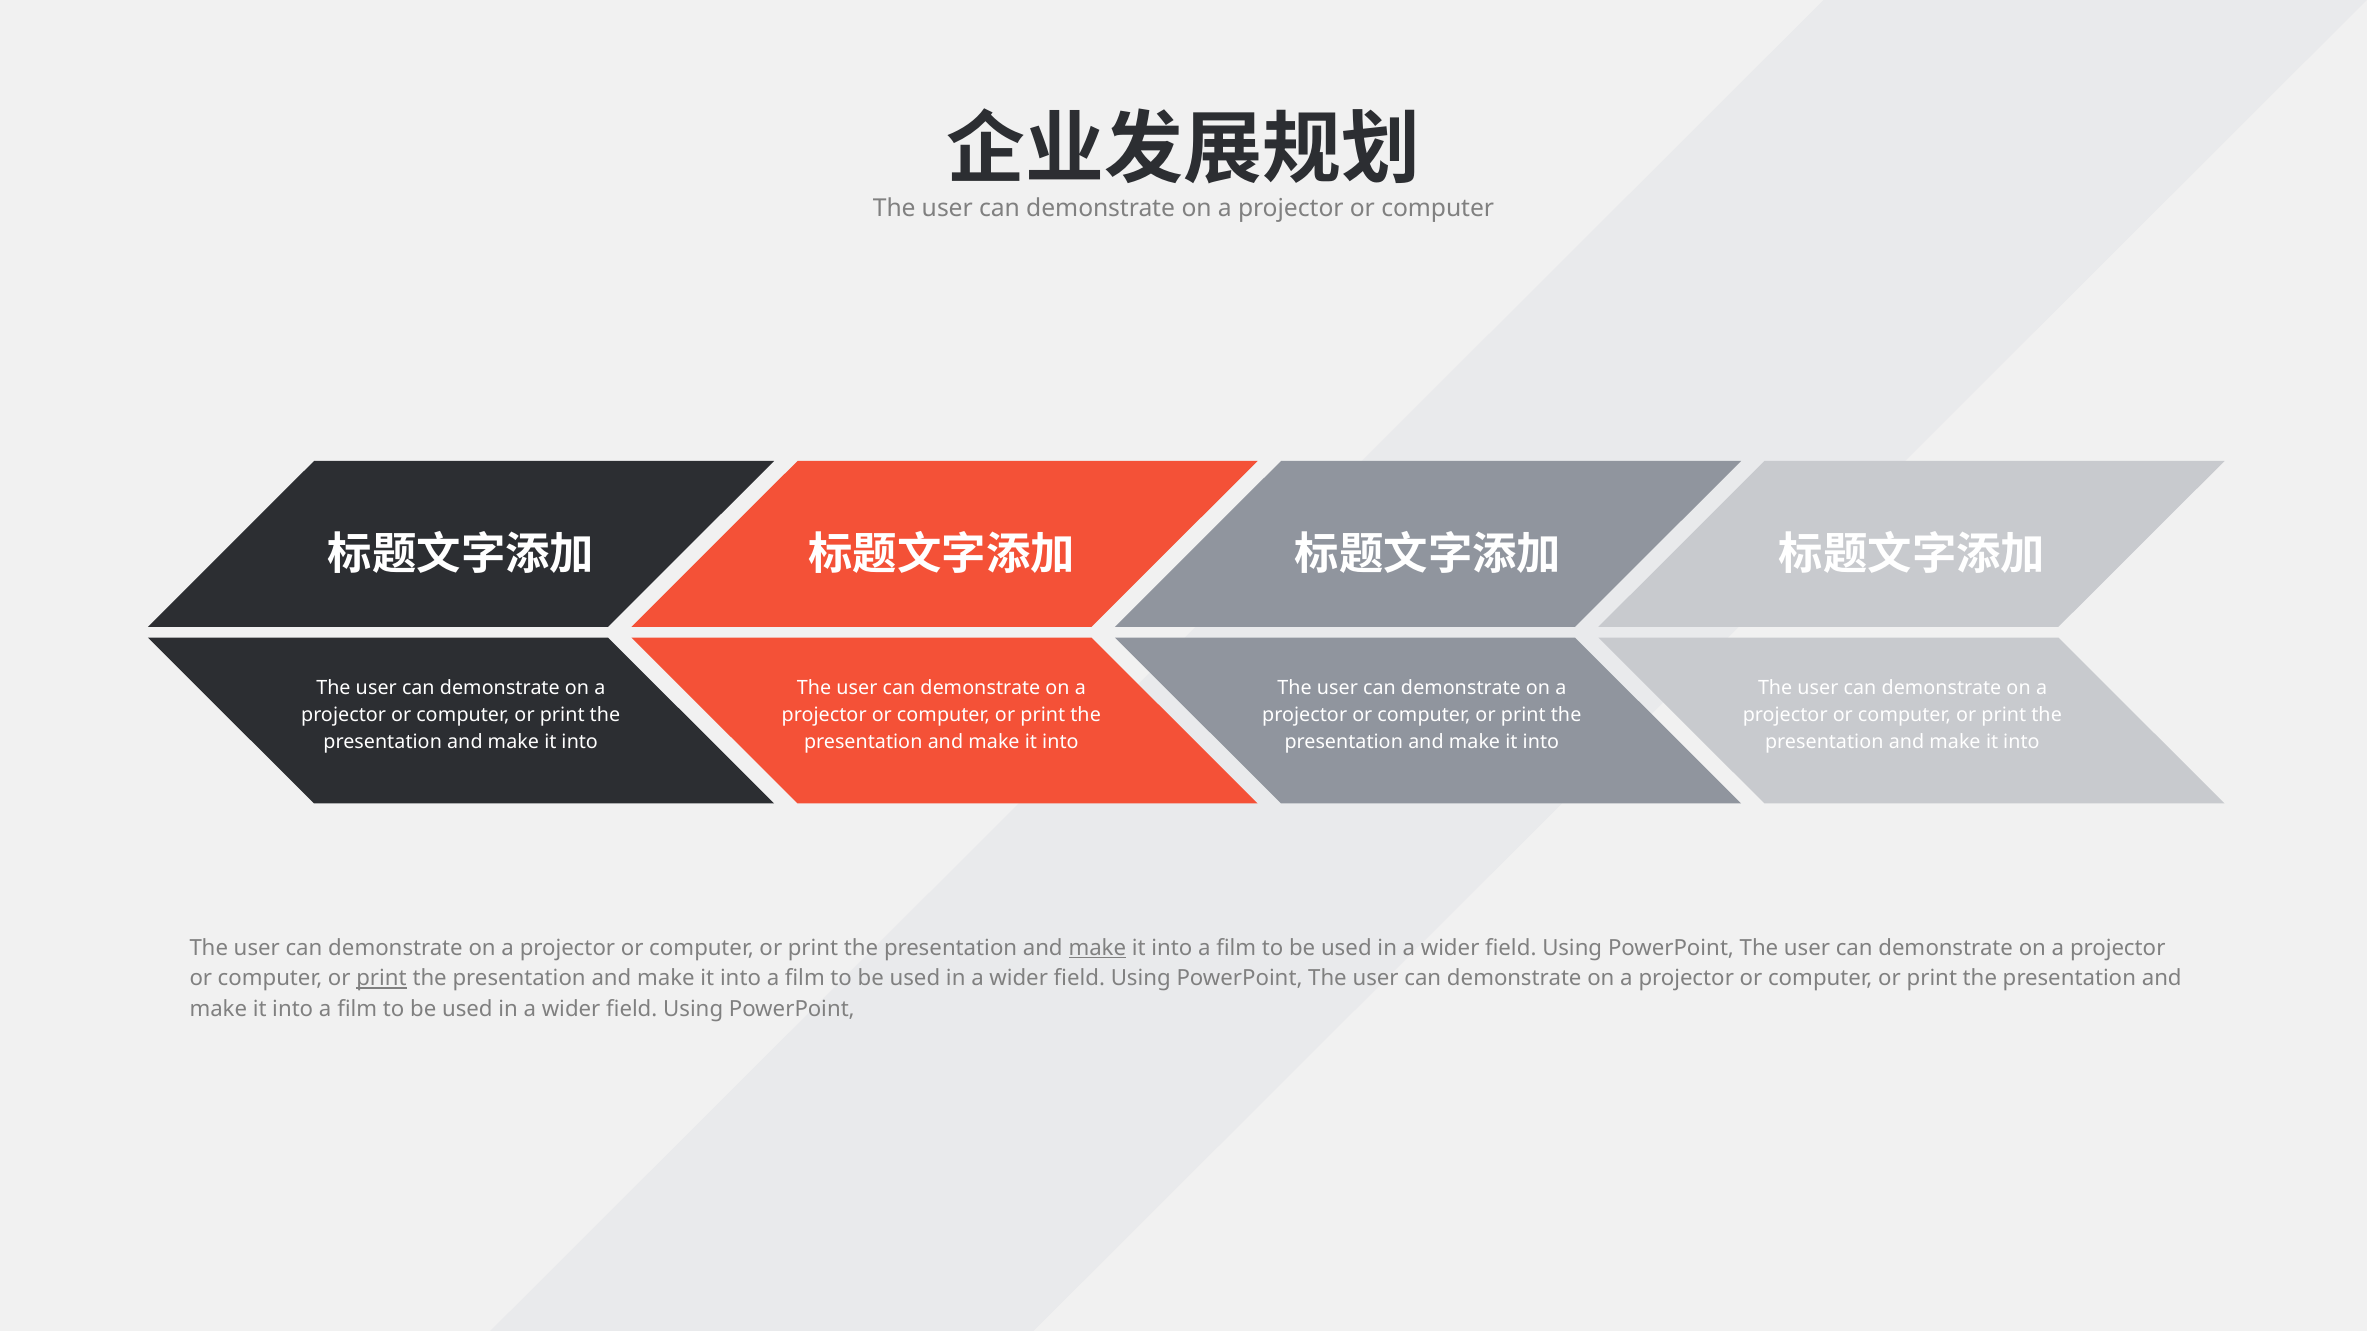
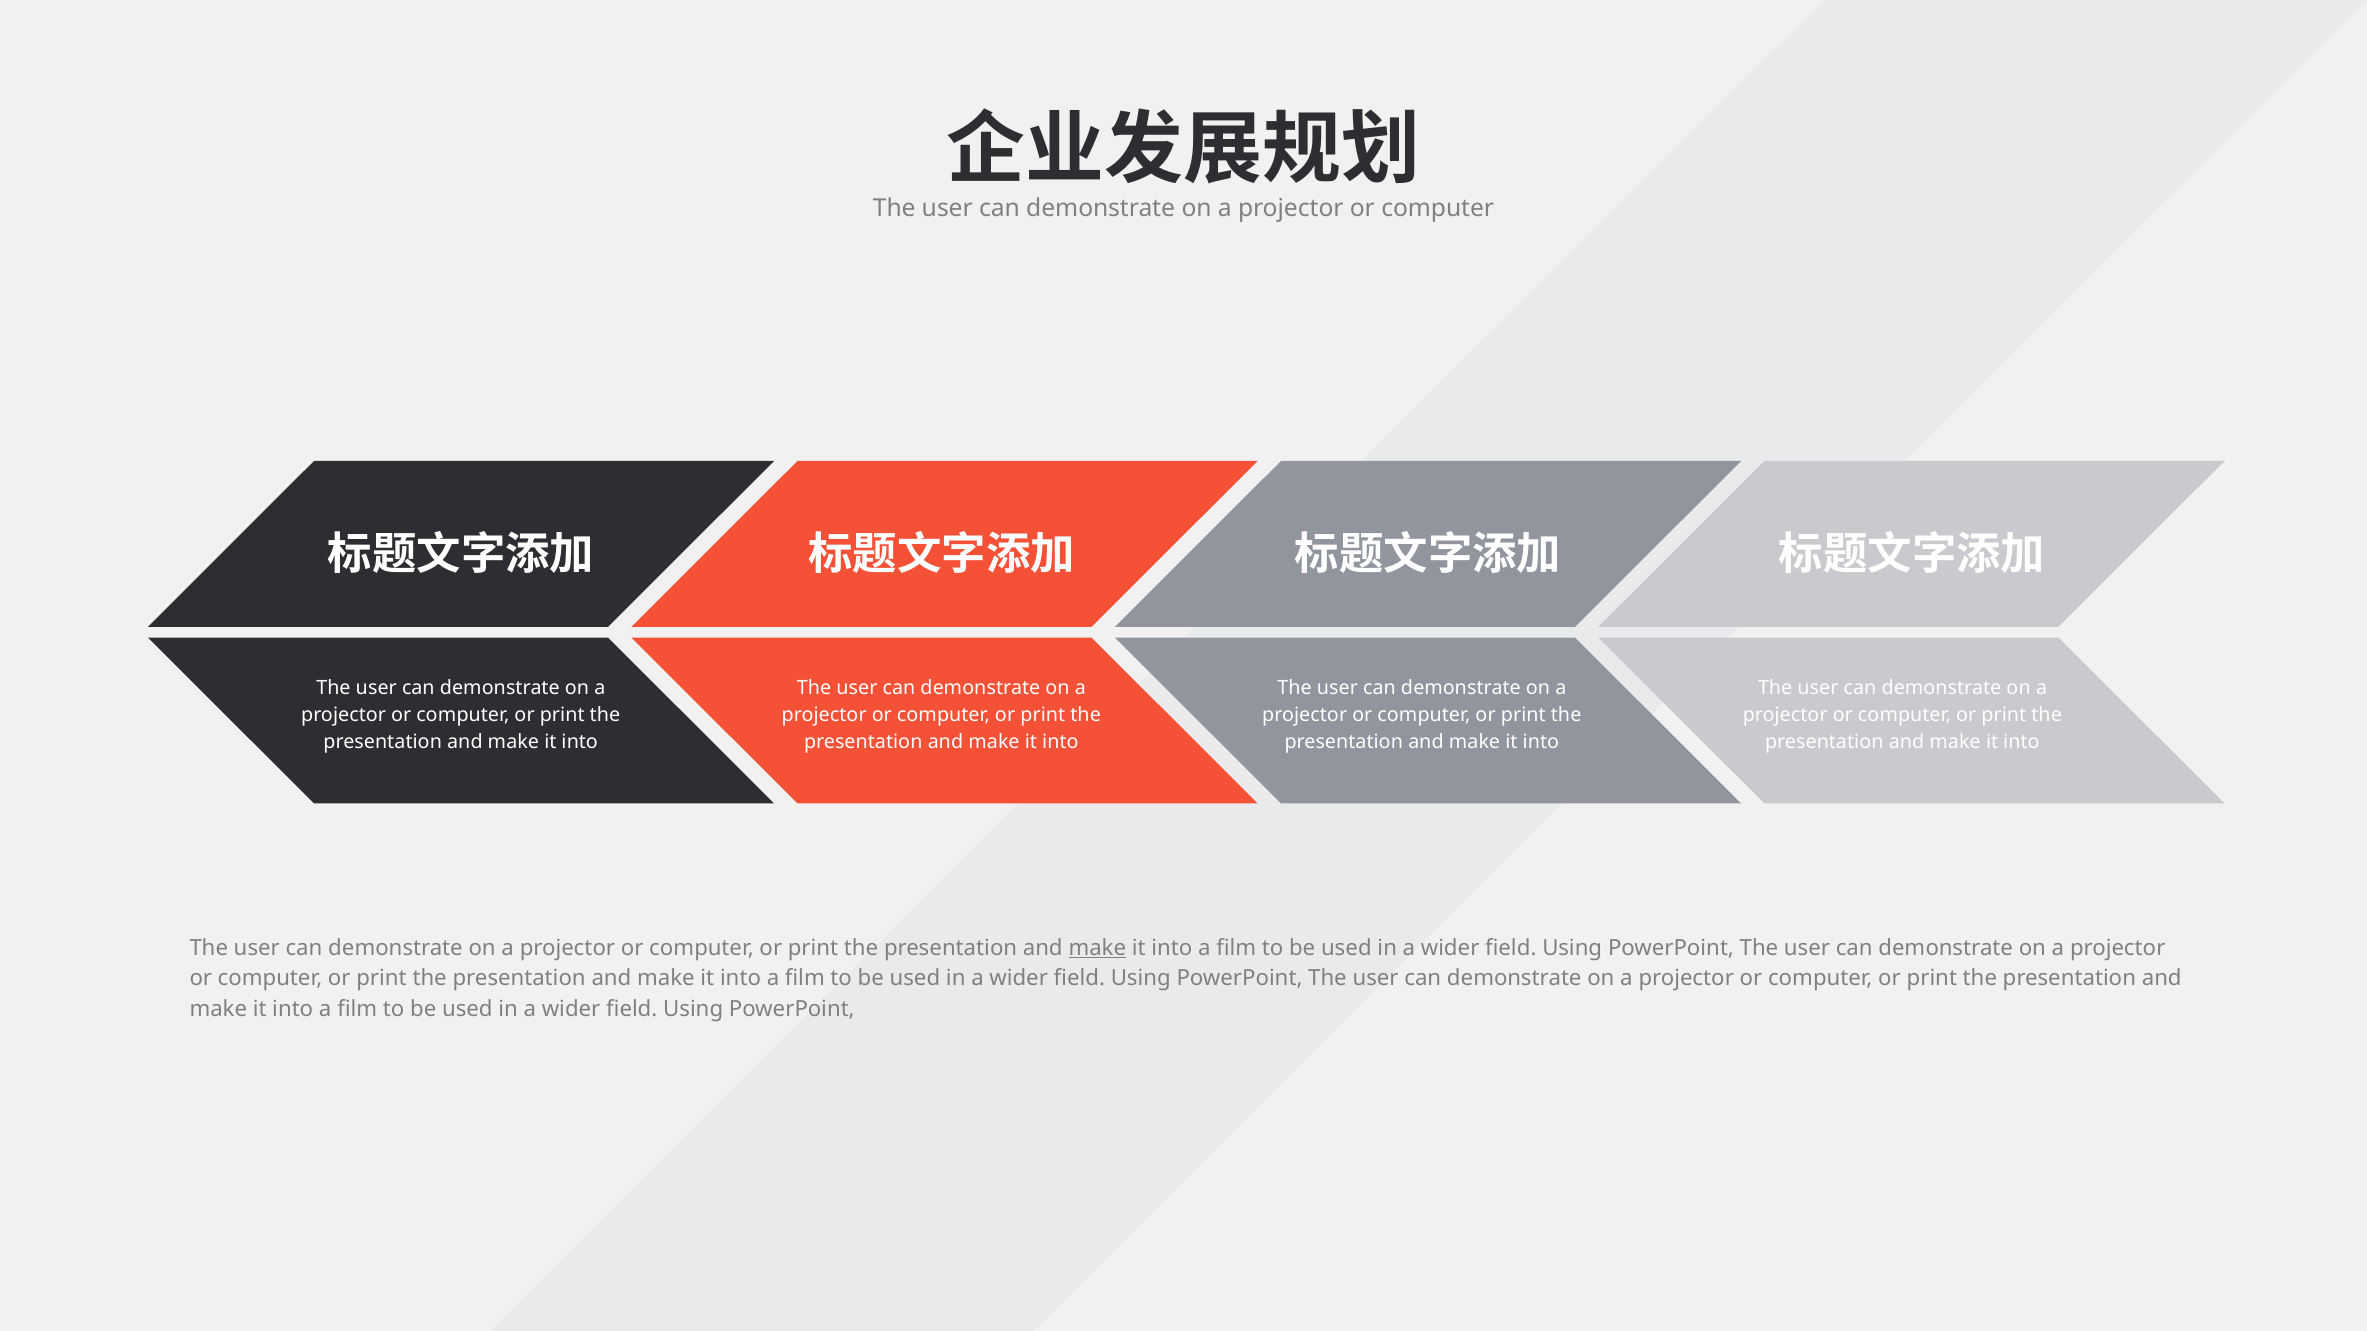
print underline: present -> none (381, 979)
